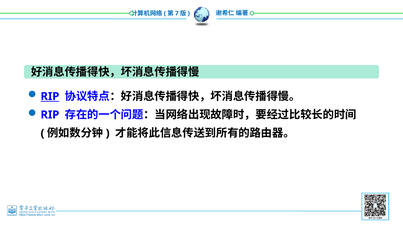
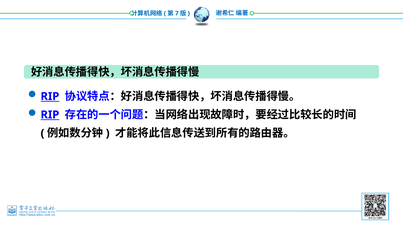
RIP underline: none -> present (50, 115)
